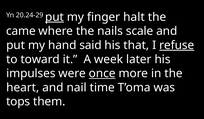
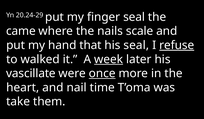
put underline: present -> none (55, 17)
finger halt: halt -> seal (134, 17)
said: said -> that (91, 45)
his that: that -> seal (136, 45)
toward: toward -> walked (40, 60)
week underline: none -> present (109, 60)
impulses: impulses -> vascillate (31, 74)
tops: tops -> take (18, 102)
